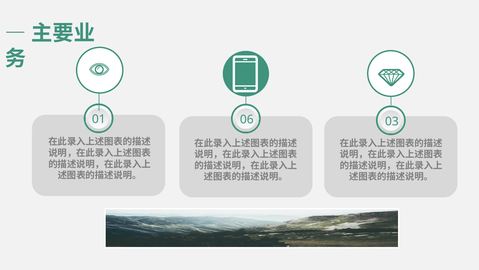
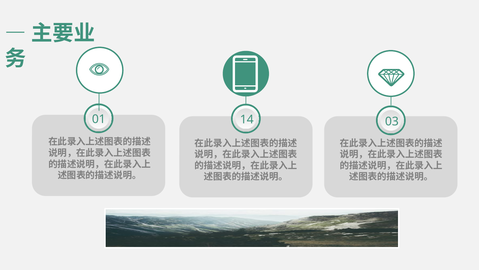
06: 06 -> 14 (247, 119)
